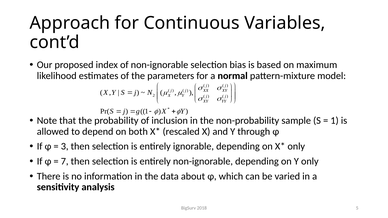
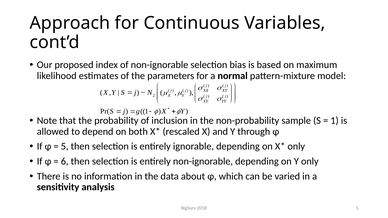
3: 3 -> 5 (65, 147)
7: 7 -> 6 (65, 162)
